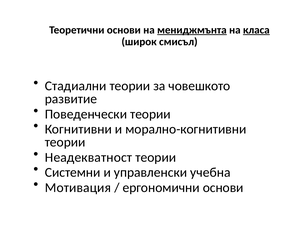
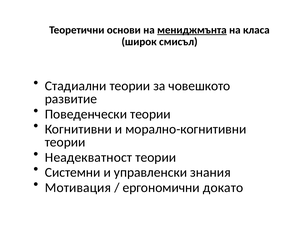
класа underline: present -> none (256, 30)
учебна: учебна -> знания (210, 172)
ергономични основи: основи -> докато (223, 188)
